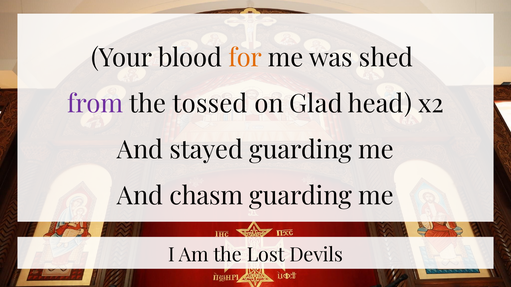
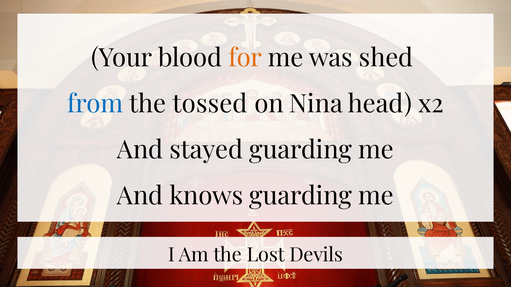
from colour: purple -> blue (95, 104)
Glad: Glad -> Nina (316, 104)
chasm: chasm -> knows (206, 196)
